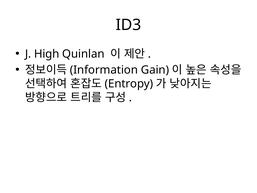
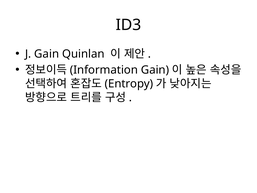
J High: High -> Gain (47, 54)
